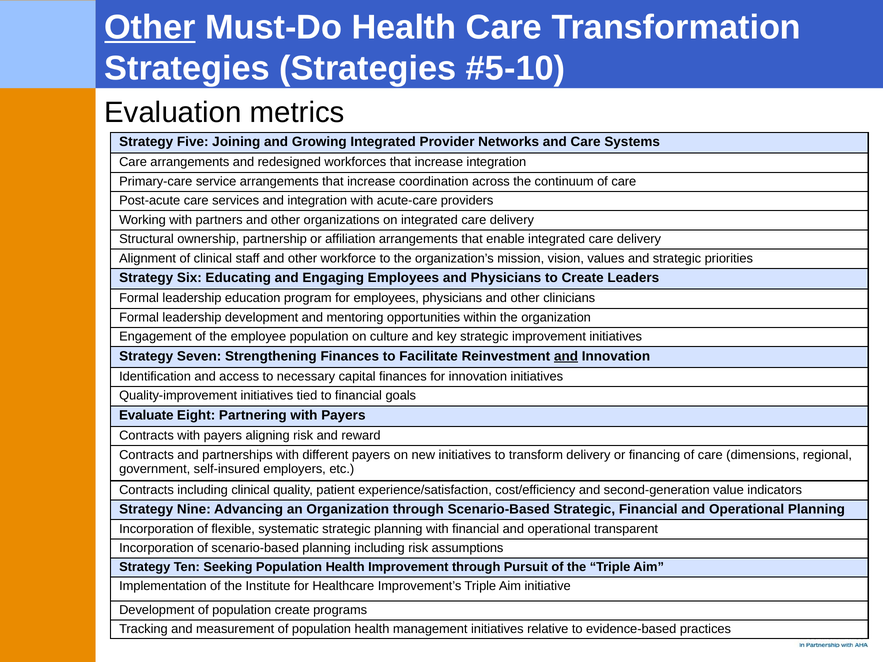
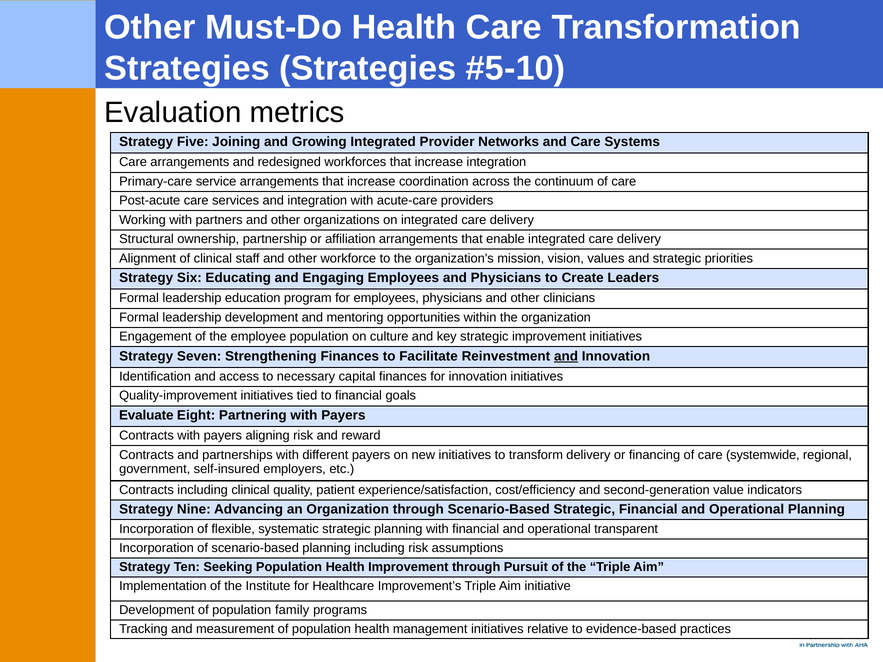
Other underline: present -> none (150, 27)
dimensions: dimensions -> systemwide (763, 455)
population create: create -> family (292, 610)
